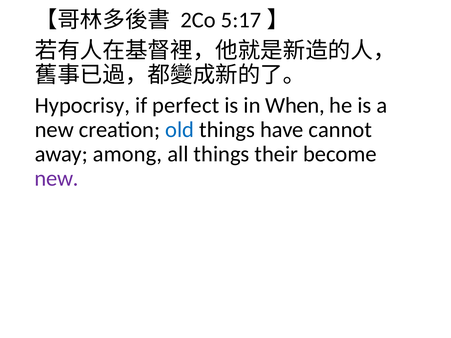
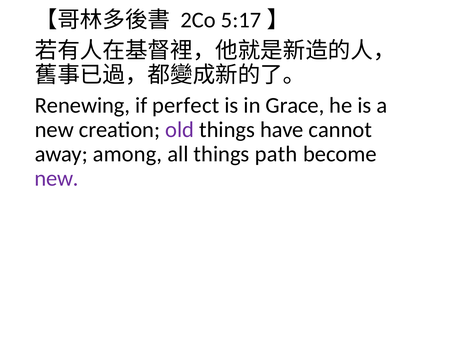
Hypocrisy: Hypocrisy -> Renewing (82, 106)
When: When -> Grace (295, 106)
old colour: blue -> purple (180, 130)
their: their -> path (276, 154)
